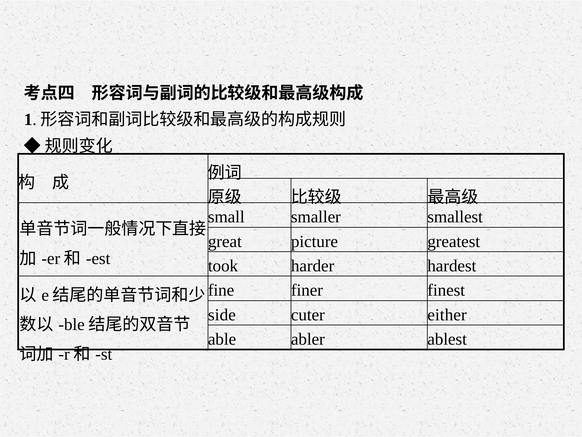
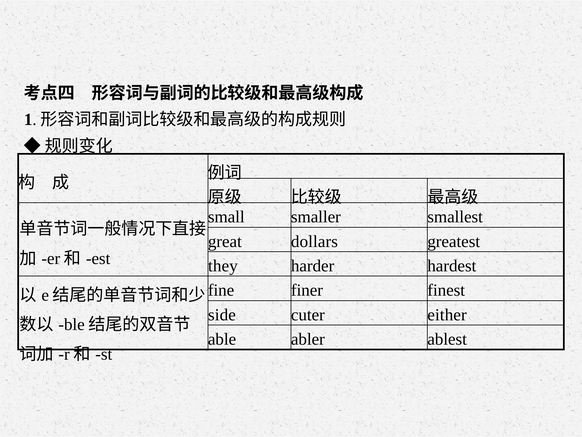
picture: picture -> dollars (314, 241)
took: took -> they (223, 266)
